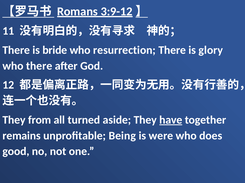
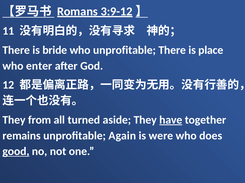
who resurrection: resurrection -> unprofitable (125, 50)
glory: glory -> place (211, 50)
who there: there -> enter (39, 66)
Being: Being -> Again (122, 136)
good underline: none -> present (16, 152)
